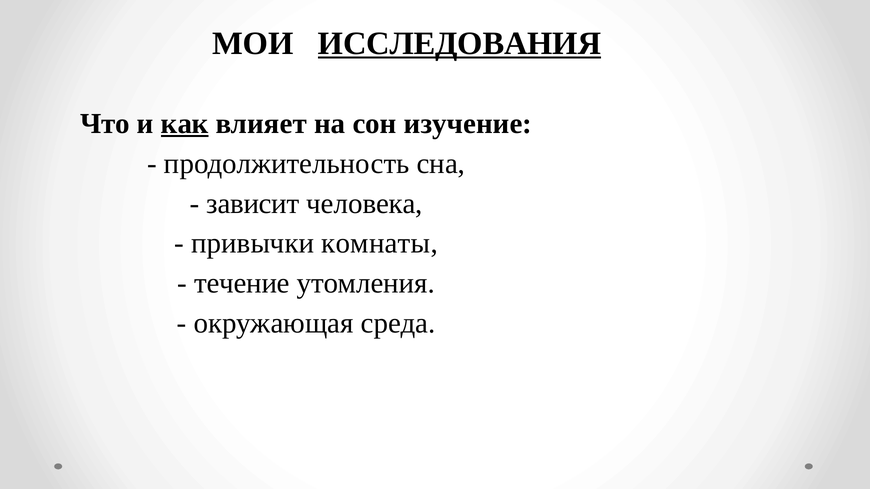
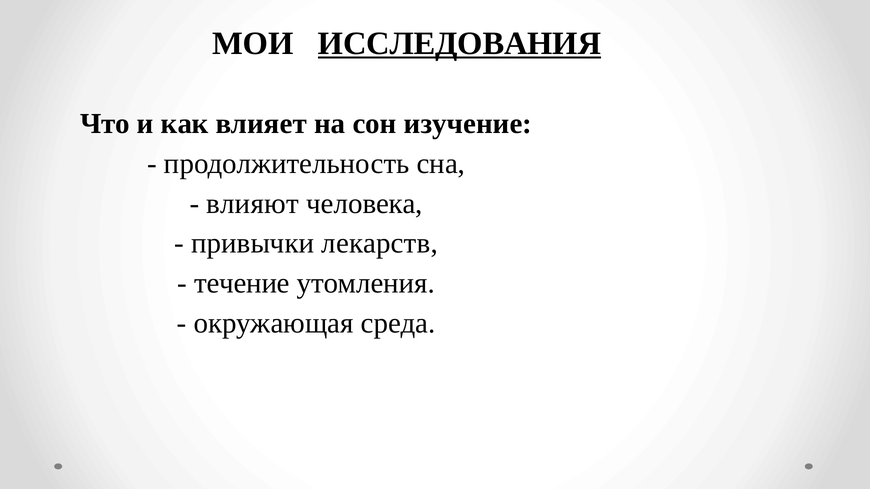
как underline: present -> none (185, 124)
зависит: зависит -> влияют (253, 204)
комнаты: комнаты -> лекарств (380, 244)
